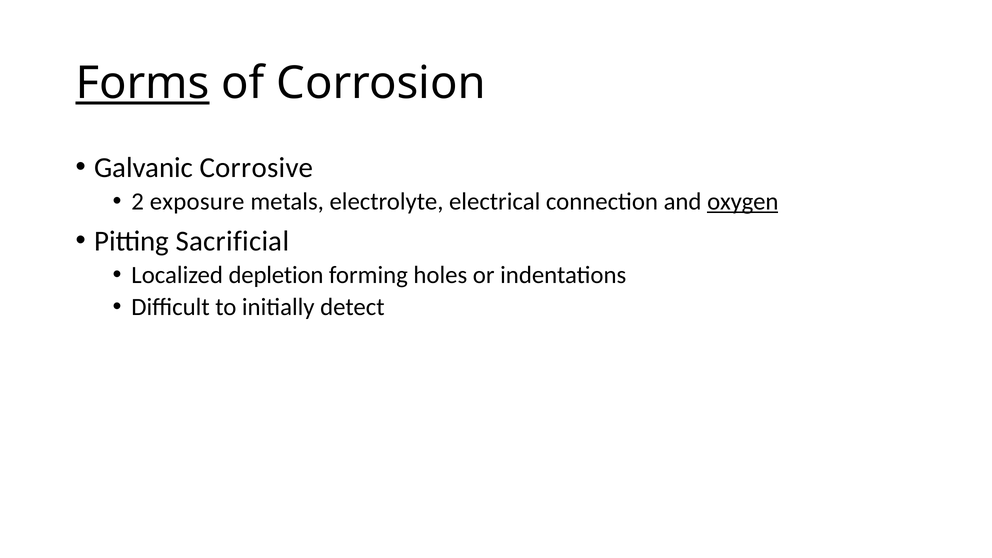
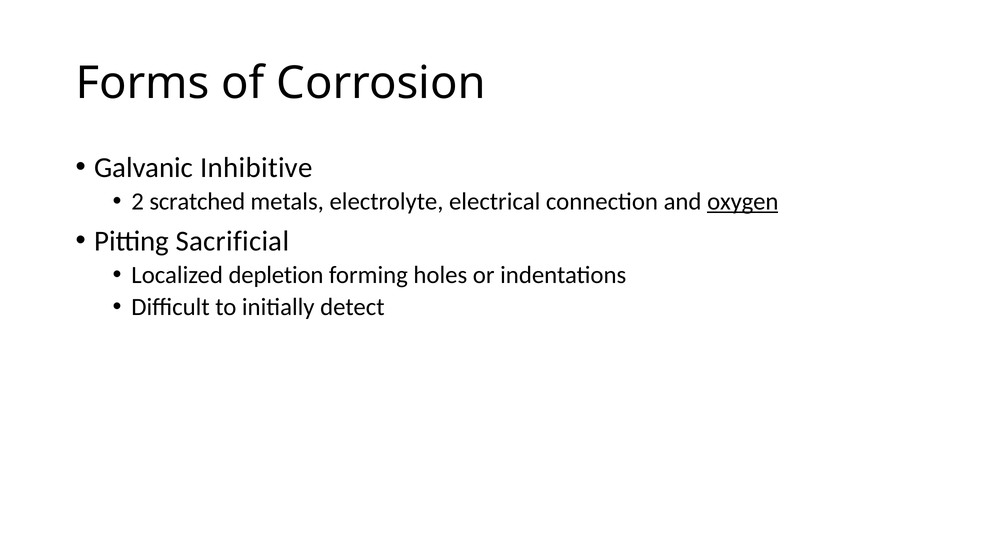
Forms underline: present -> none (143, 83)
Corrosive: Corrosive -> Inhibitive (256, 168)
exposure: exposure -> scratched (197, 202)
